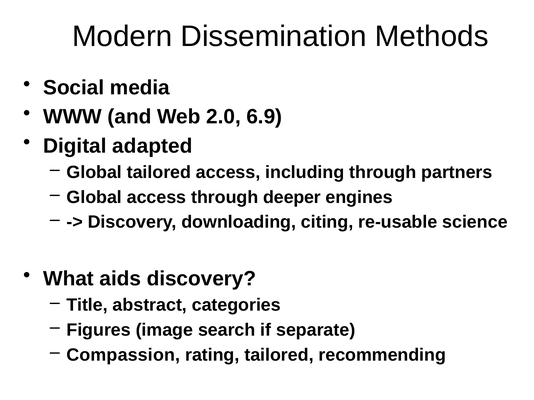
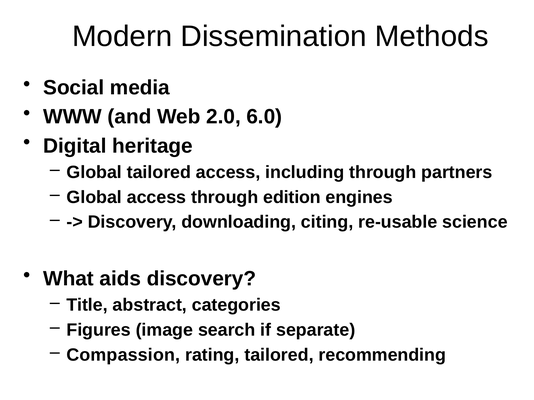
6.9: 6.9 -> 6.0 (264, 117)
adapted: adapted -> heritage (152, 146)
deeper: deeper -> edition (292, 197)
